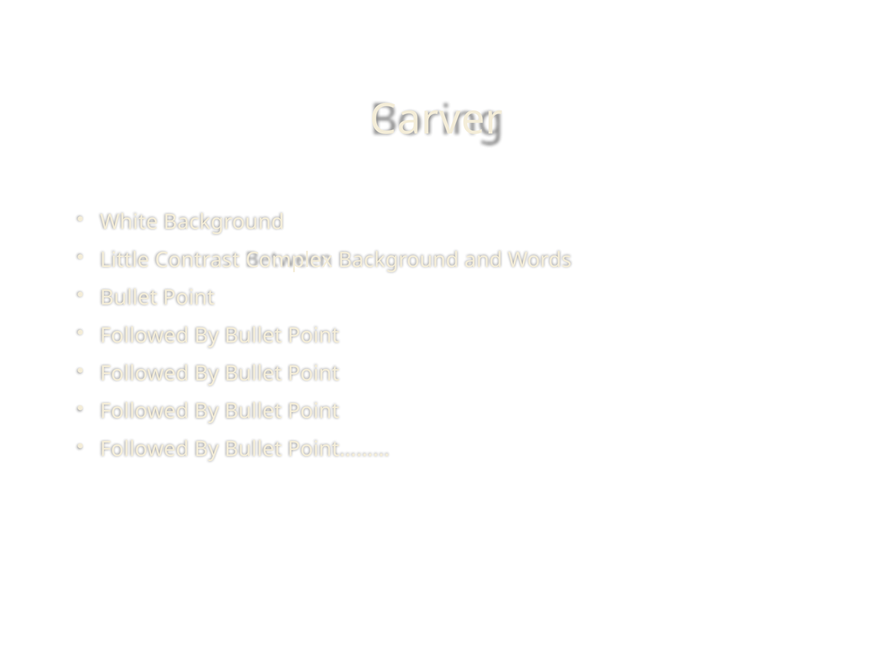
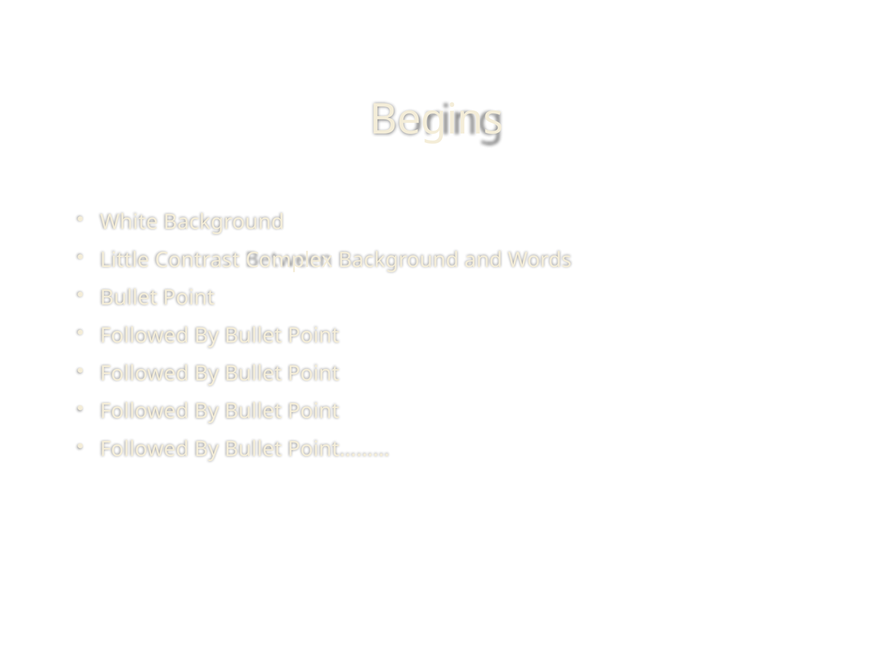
Carver: Carver -> Begins (437, 120)
